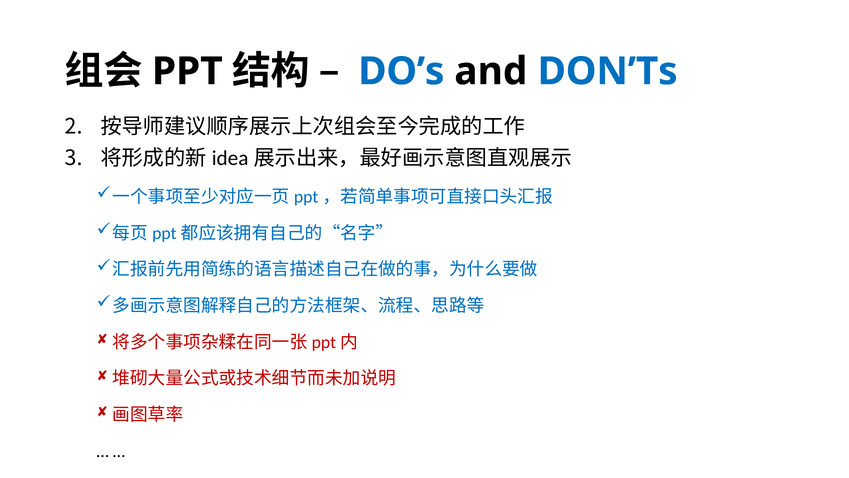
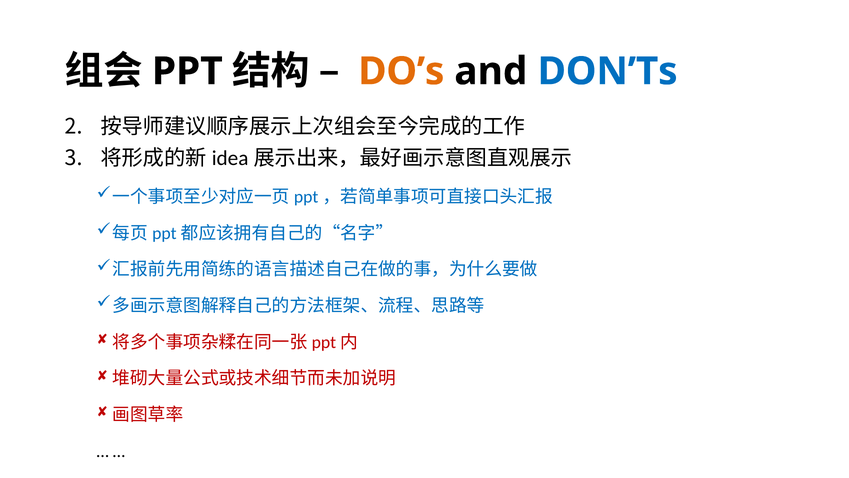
DO’s colour: blue -> orange (401, 71)
